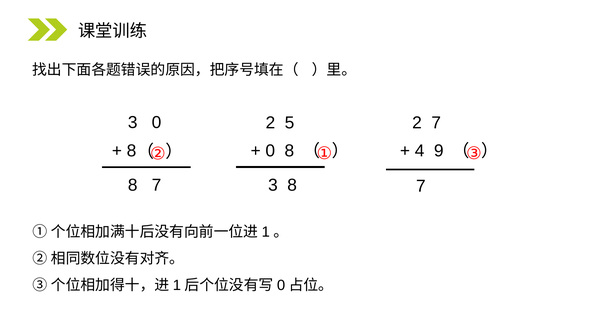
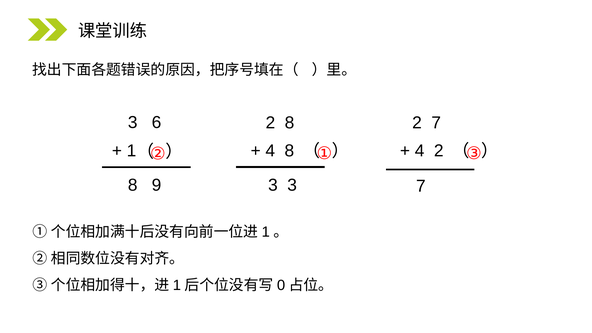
3 0: 0 -> 6 (157, 123)
2 5: 5 -> 8 (290, 123)
4 9: 9 -> 2 (439, 151)
0: 0 -> 4 (270, 151)
8: 8 -> 1 (132, 151)
8 7: 7 -> 9 (157, 185)
3 8: 8 -> 3 (292, 185)
